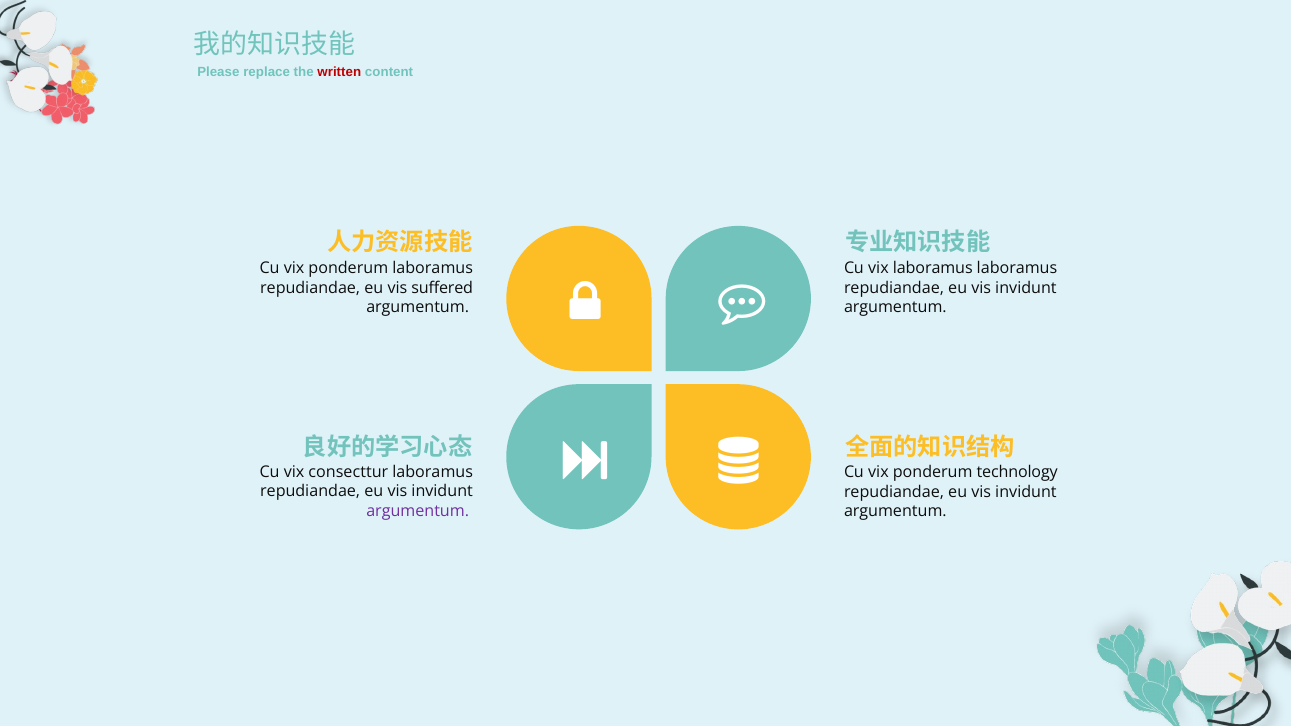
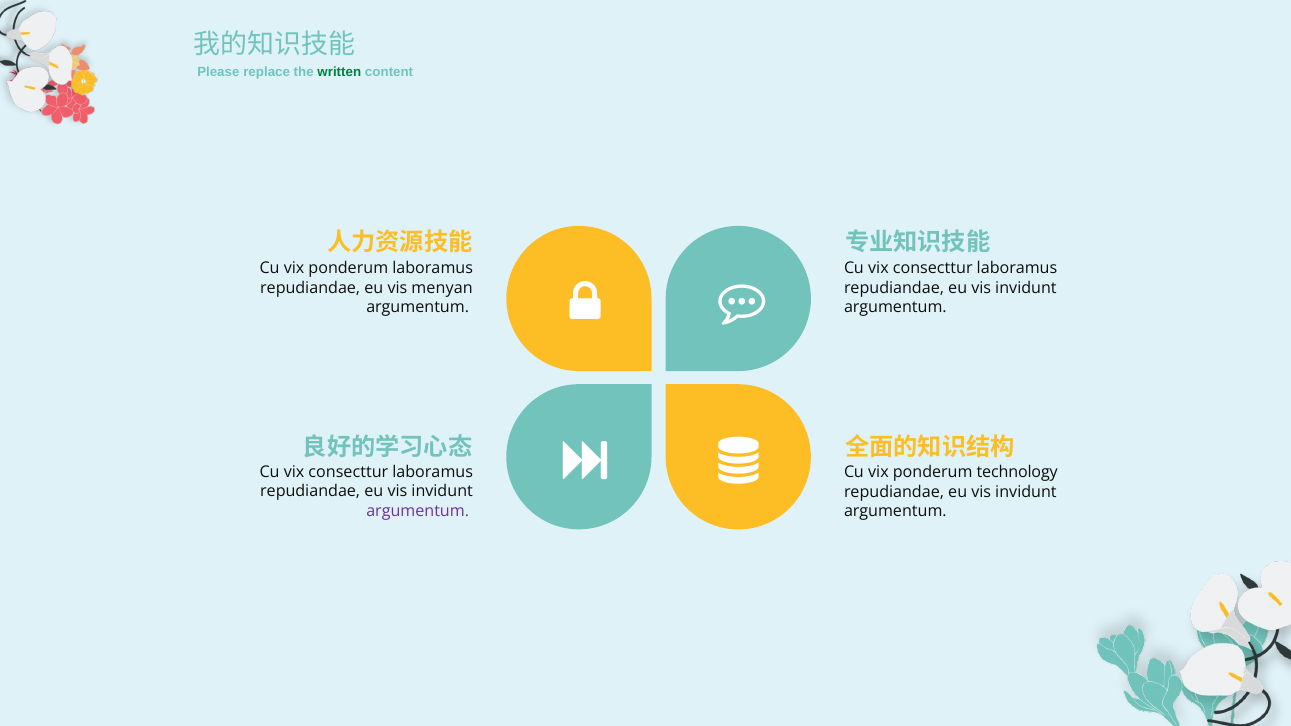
written colour: red -> green (339, 72)
laboramus: laboramus -> consecttur (933, 269)
suffered: suffered -> menyan (442, 288)
